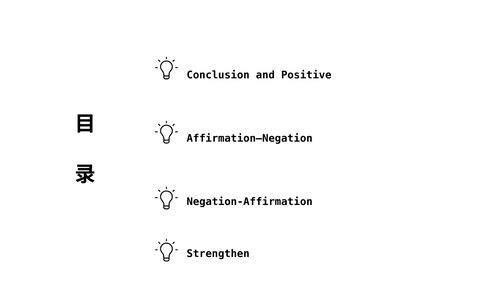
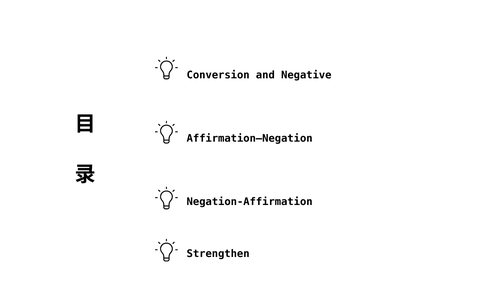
Conclusion: Conclusion -> Conversion (218, 75)
Positive: Positive -> Negative (306, 75)
